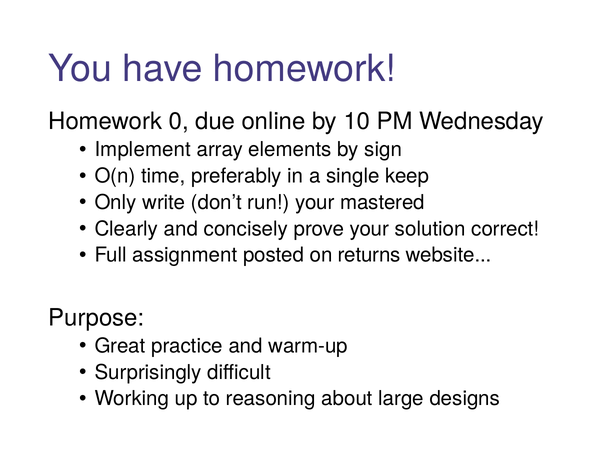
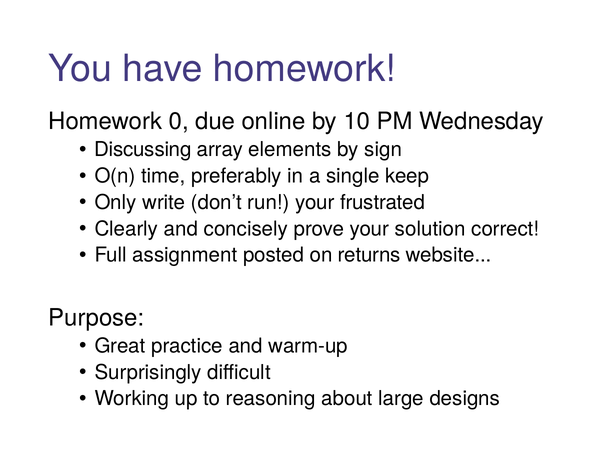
Implement: Implement -> Discussing (143, 150)
mastered: mastered -> frustrated (383, 203)
